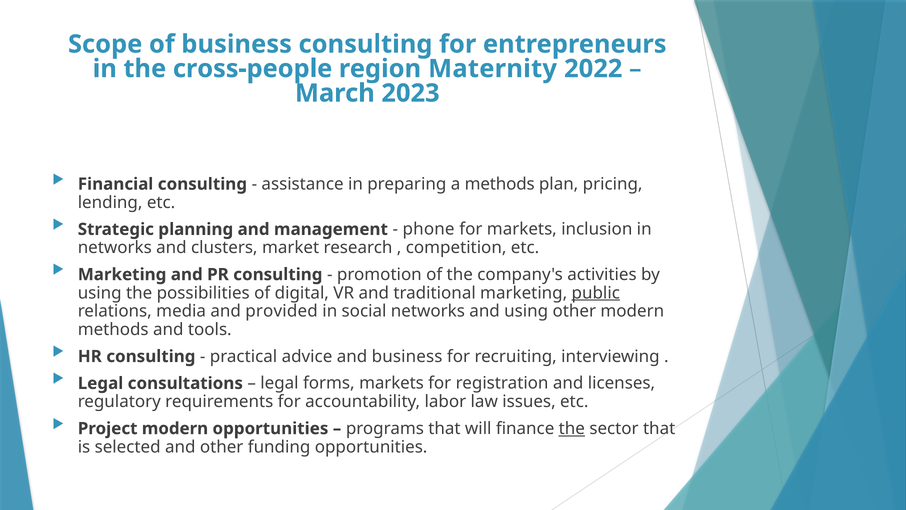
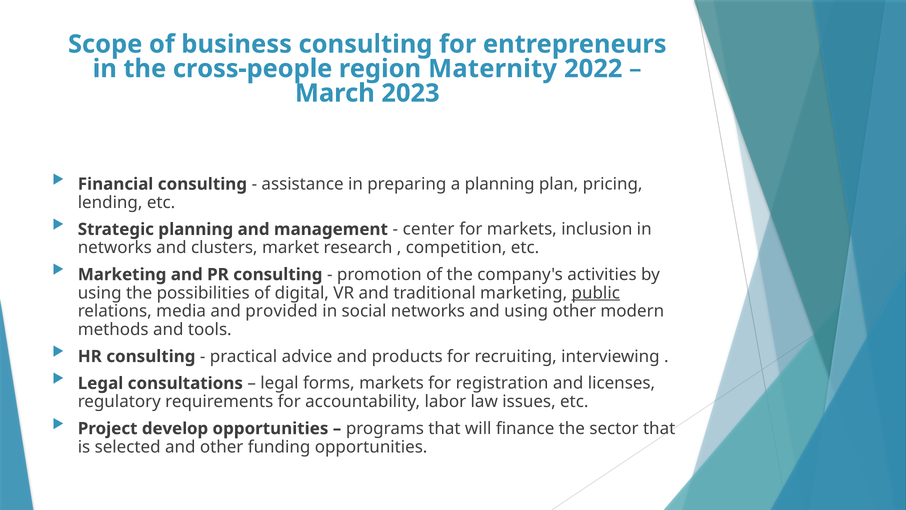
a methods: methods -> planning (500, 184)
phone: phone -> center (429, 229)
and business: business -> products (407, 356)
Project modern: modern -> develop (175, 428)
the underline: present -> none (572, 428)
